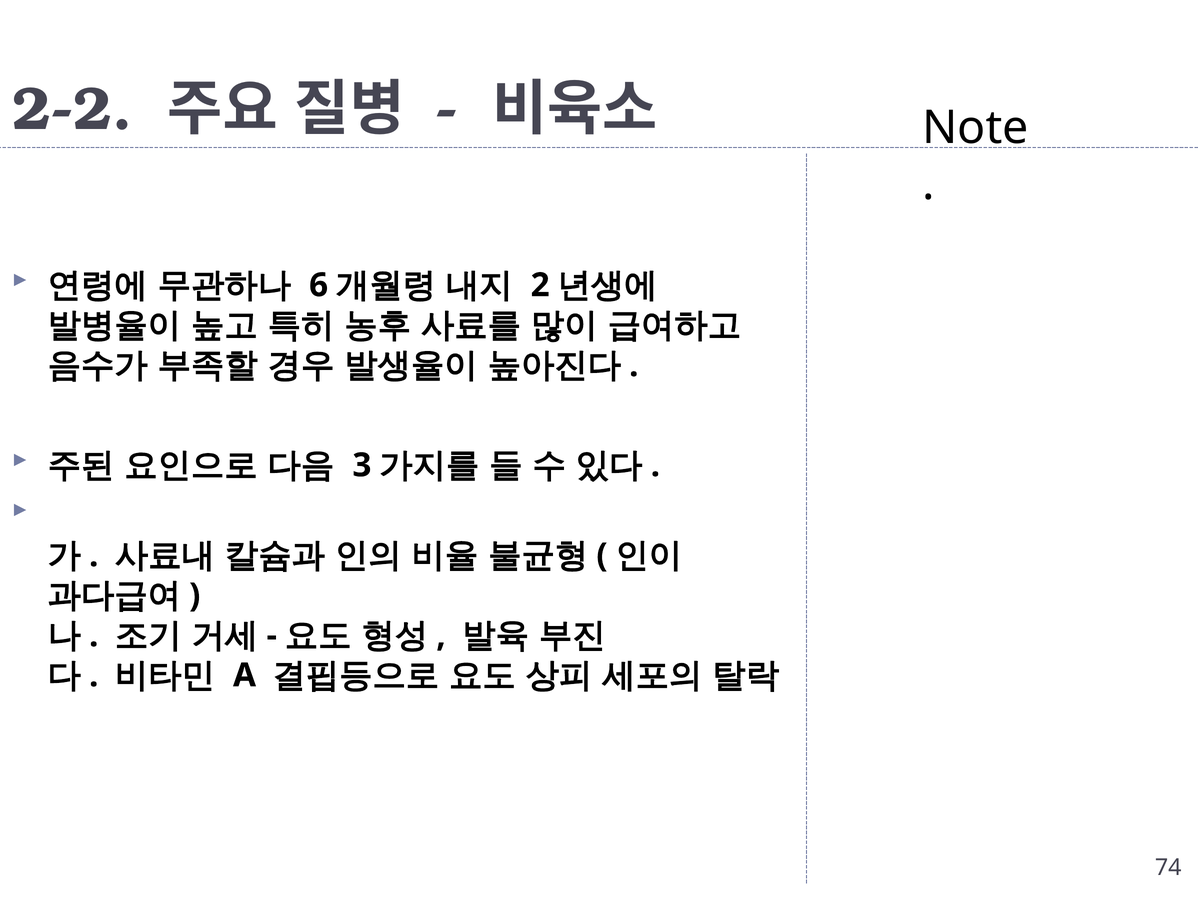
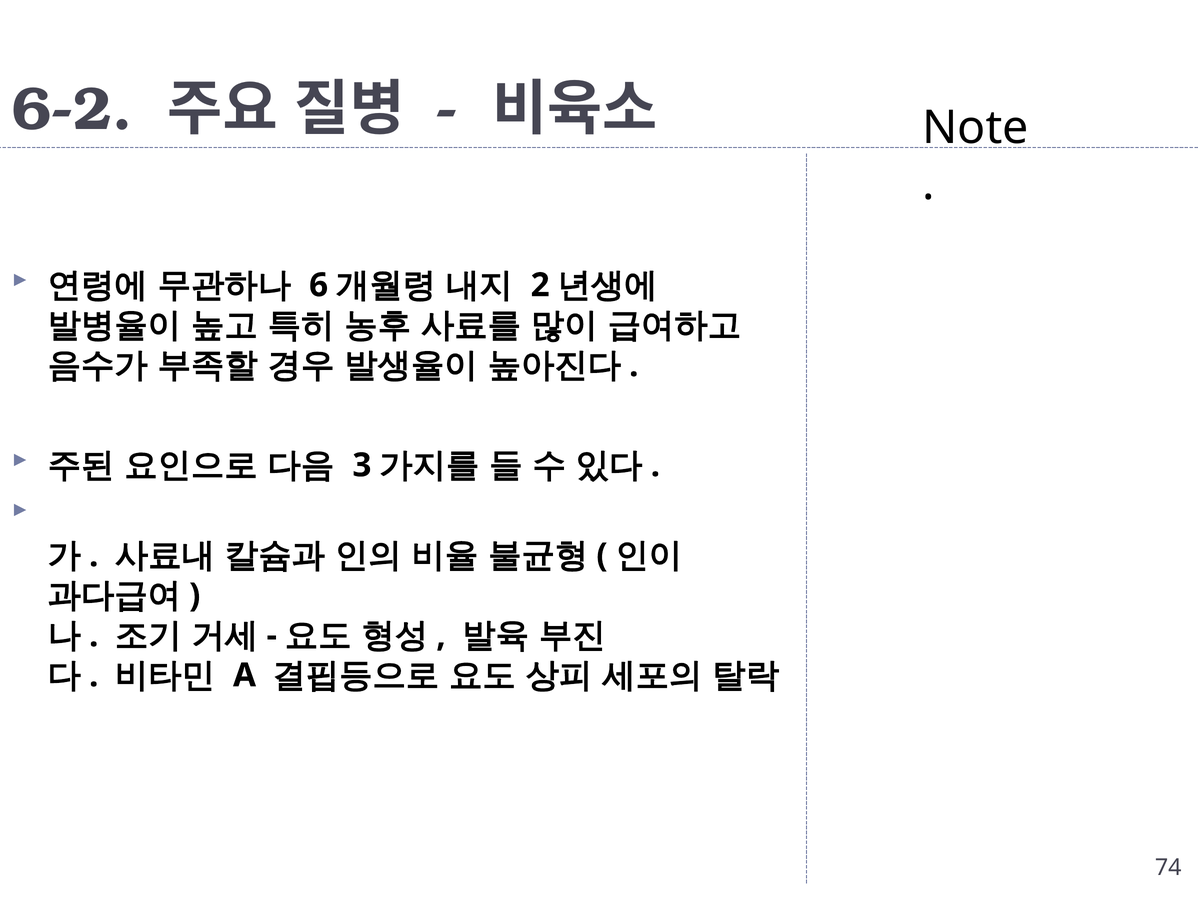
2-2: 2-2 -> 6-2 (72, 110)
